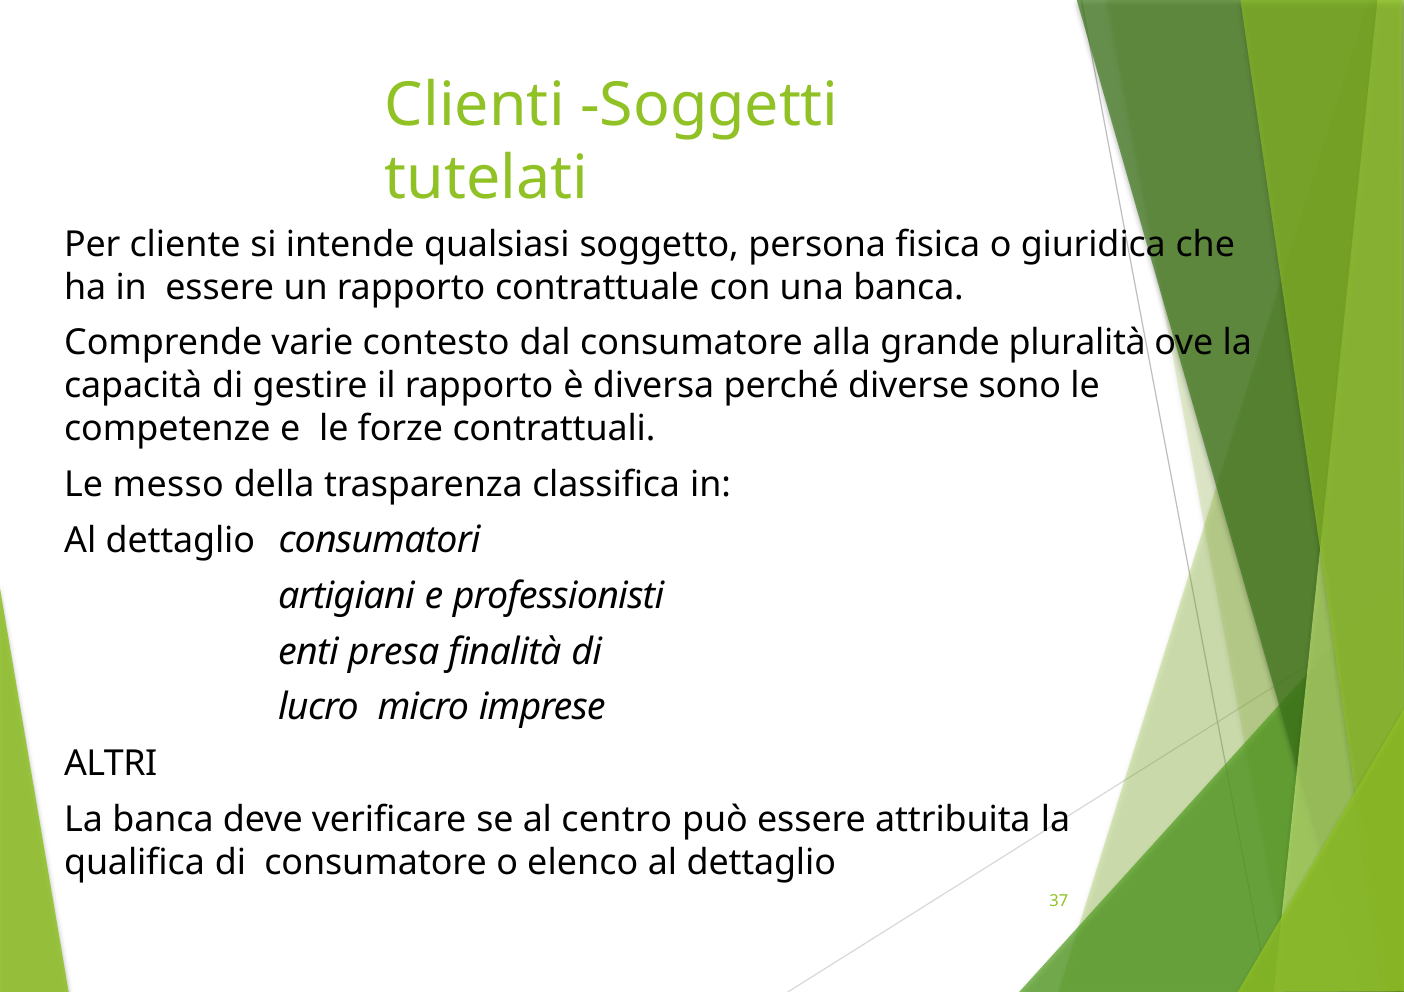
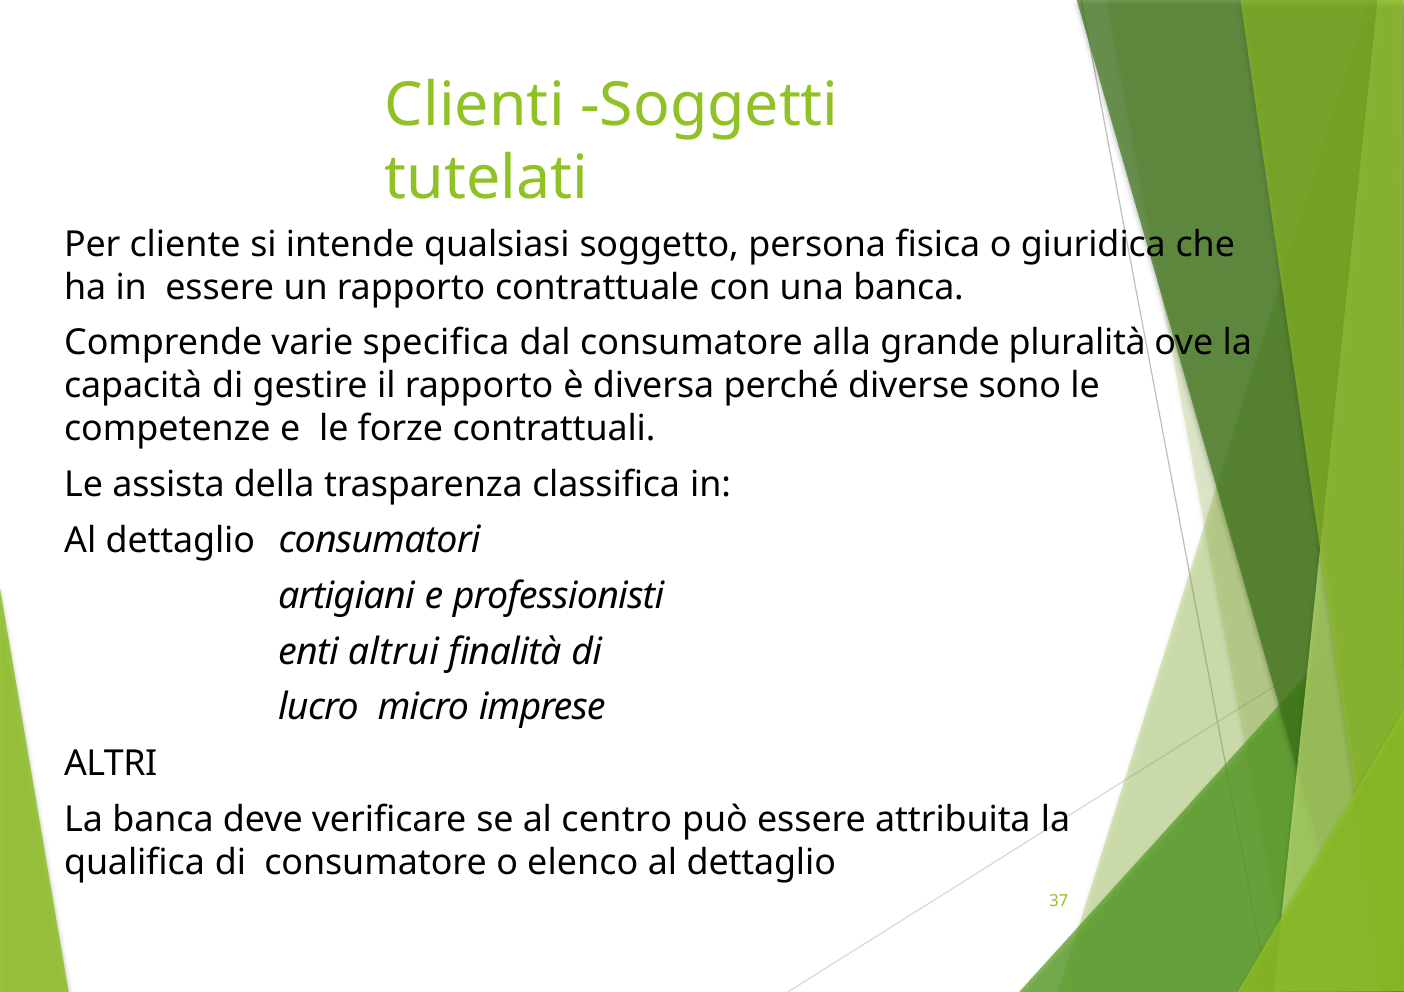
contesto: contesto -> specifica (436, 343)
messo: messo -> assista (169, 485)
presa: presa -> altrui (393, 652)
